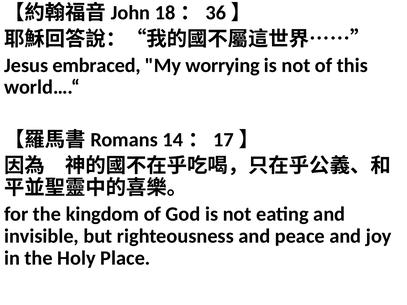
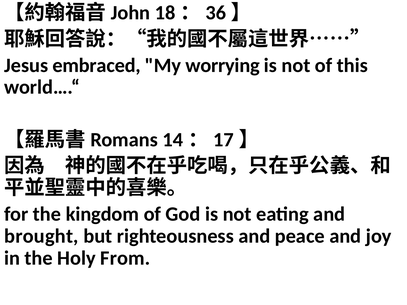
invisible: invisible -> brought (41, 236)
Place: Place -> From (125, 258)
